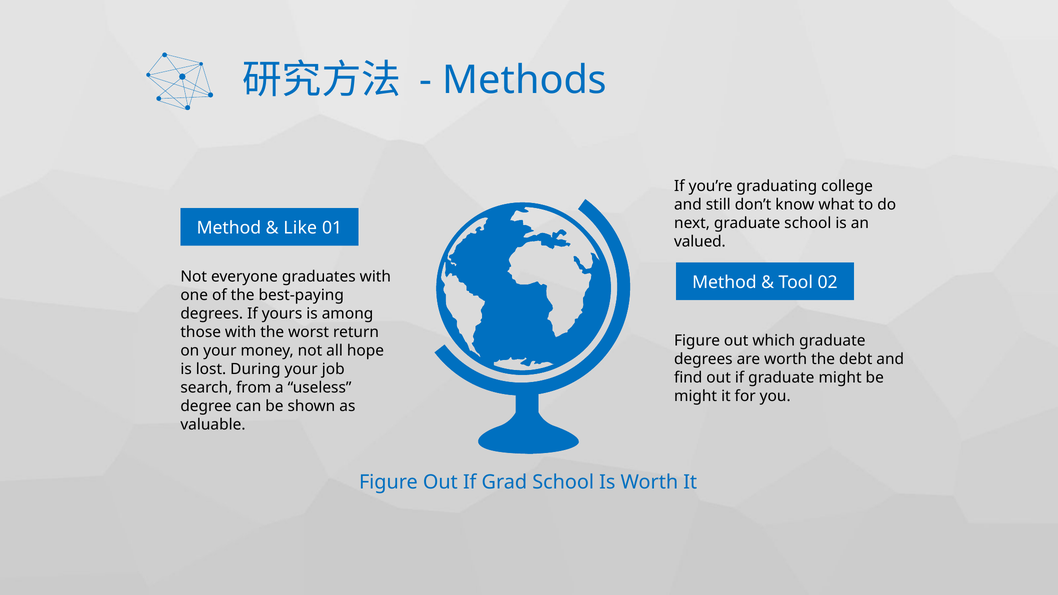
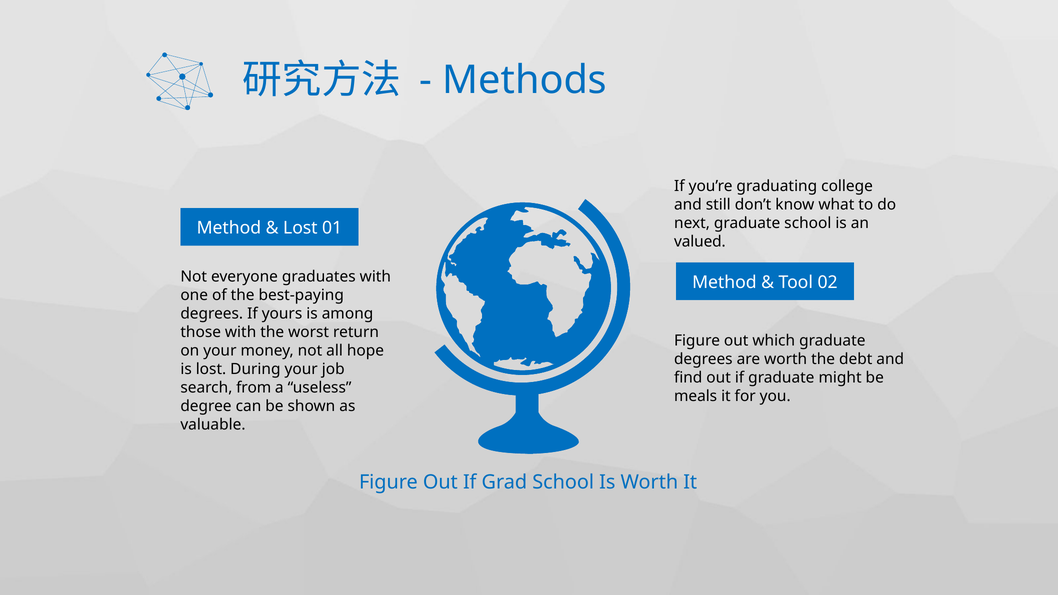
Like: Like -> Lost (300, 228)
might: might -> meals (696, 396)
